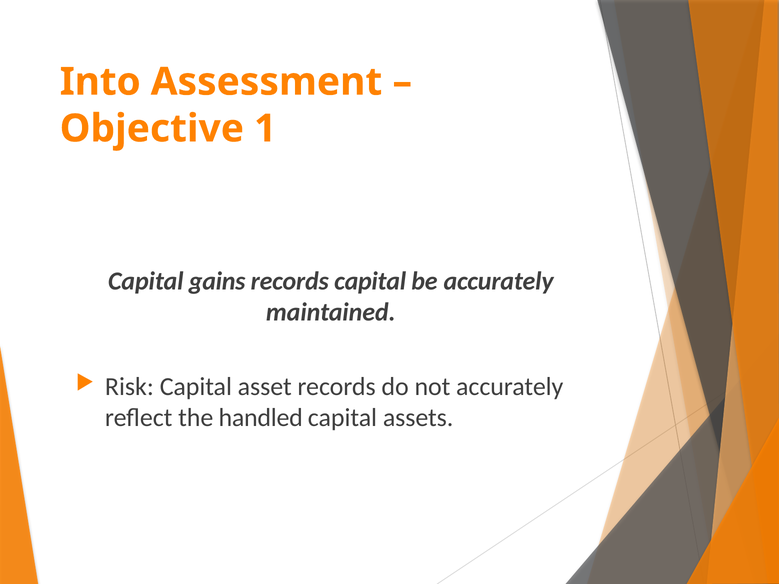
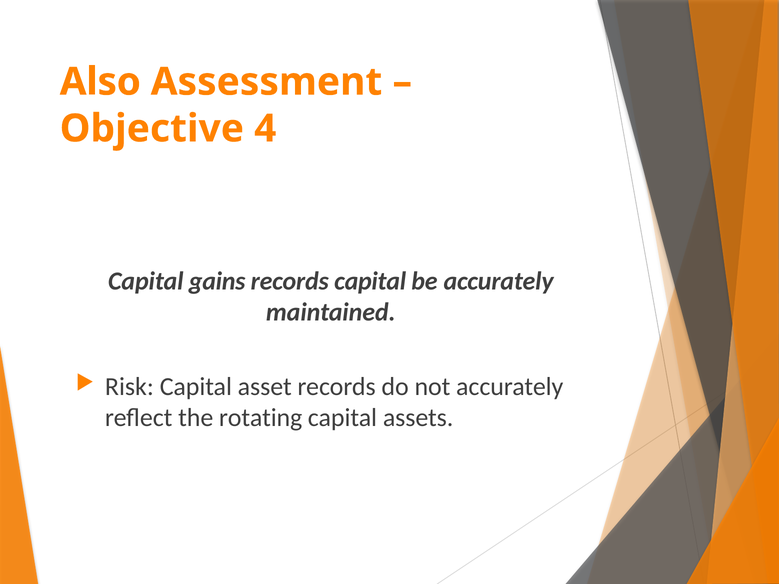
Into: Into -> Also (100, 82)
1: 1 -> 4 (265, 129)
handled: handled -> rotating (261, 418)
